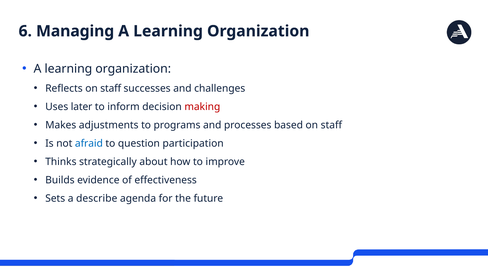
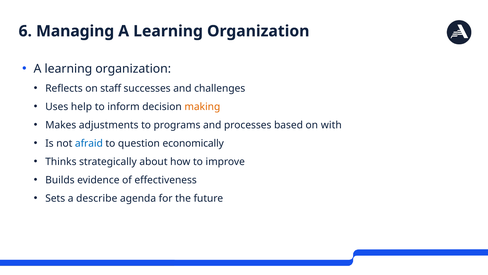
later: later -> help (81, 106)
making colour: red -> orange (202, 106)
based on staff: staff -> with (331, 125)
participation: participation -> economically (193, 143)
